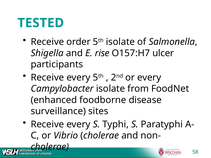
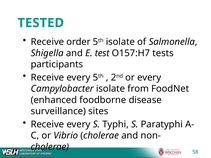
rise: rise -> test (102, 53)
ulcer: ulcer -> tests (163, 53)
